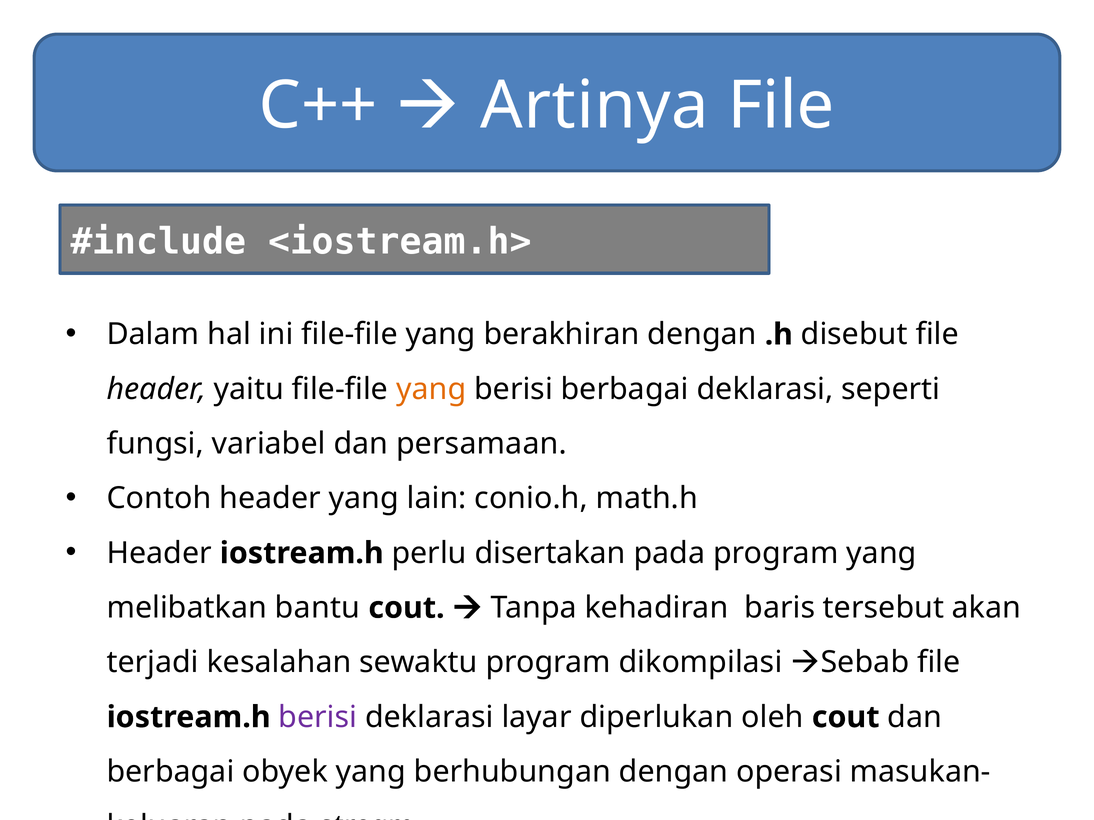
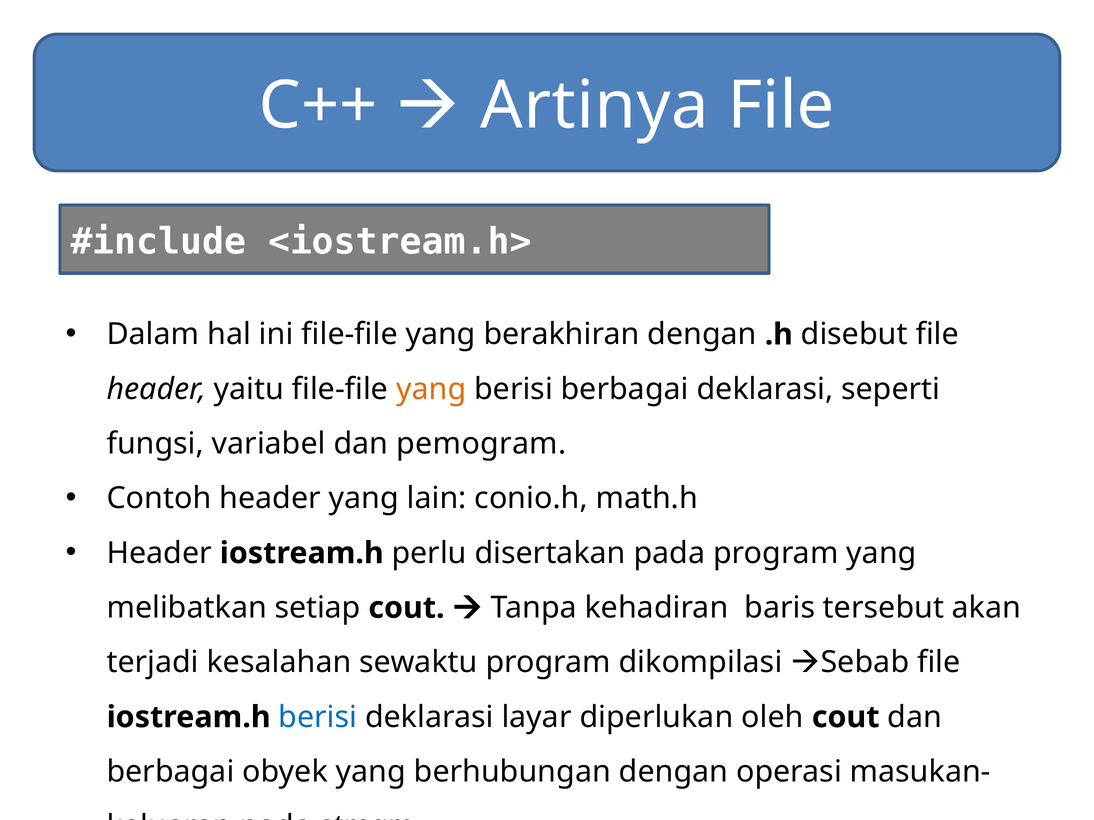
persamaan: persamaan -> pemogram (481, 444)
bantu: bantu -> setiap (318, 608)
berisi colour: purple -> blue (318, 718)
